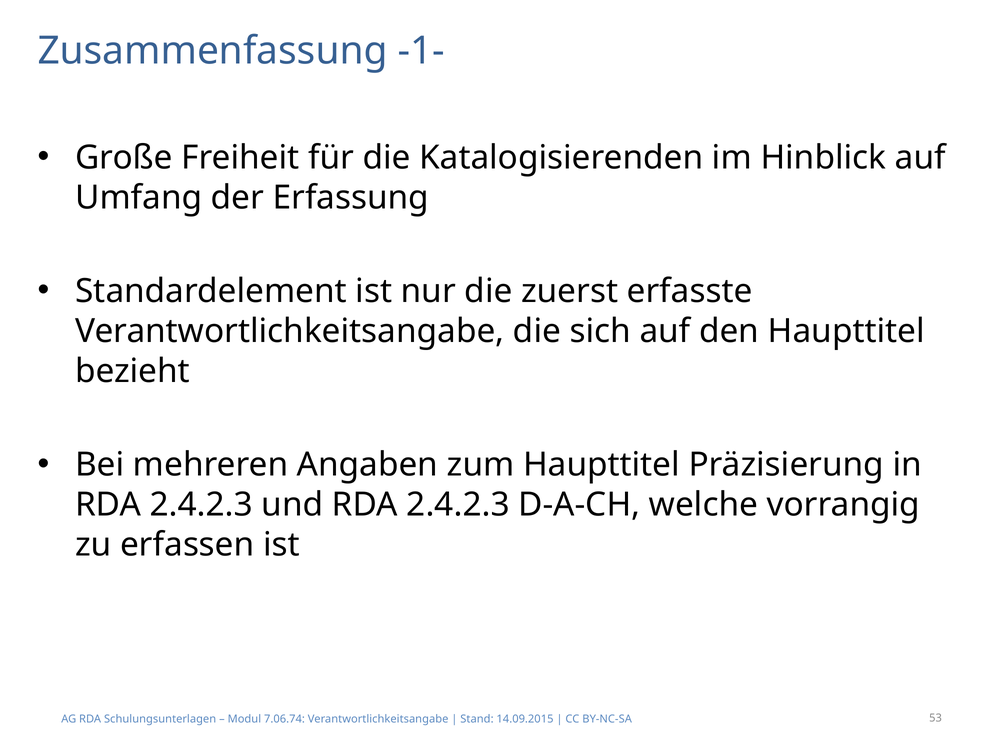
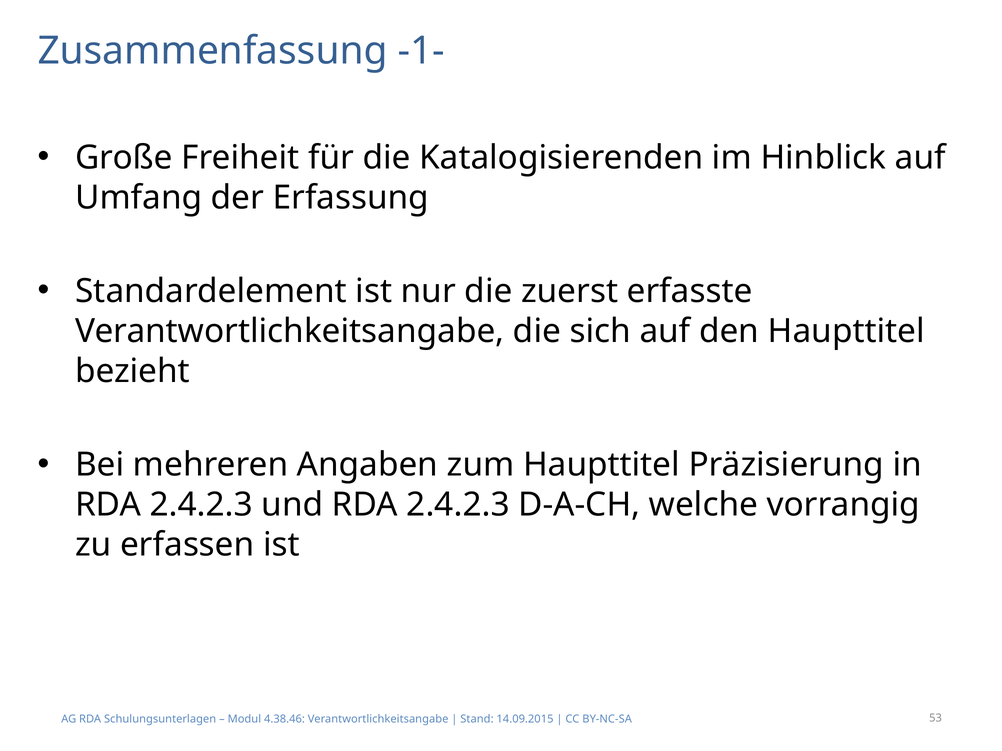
7.06.74: 7.06.74 -> 4.38.46 (284, 719)
